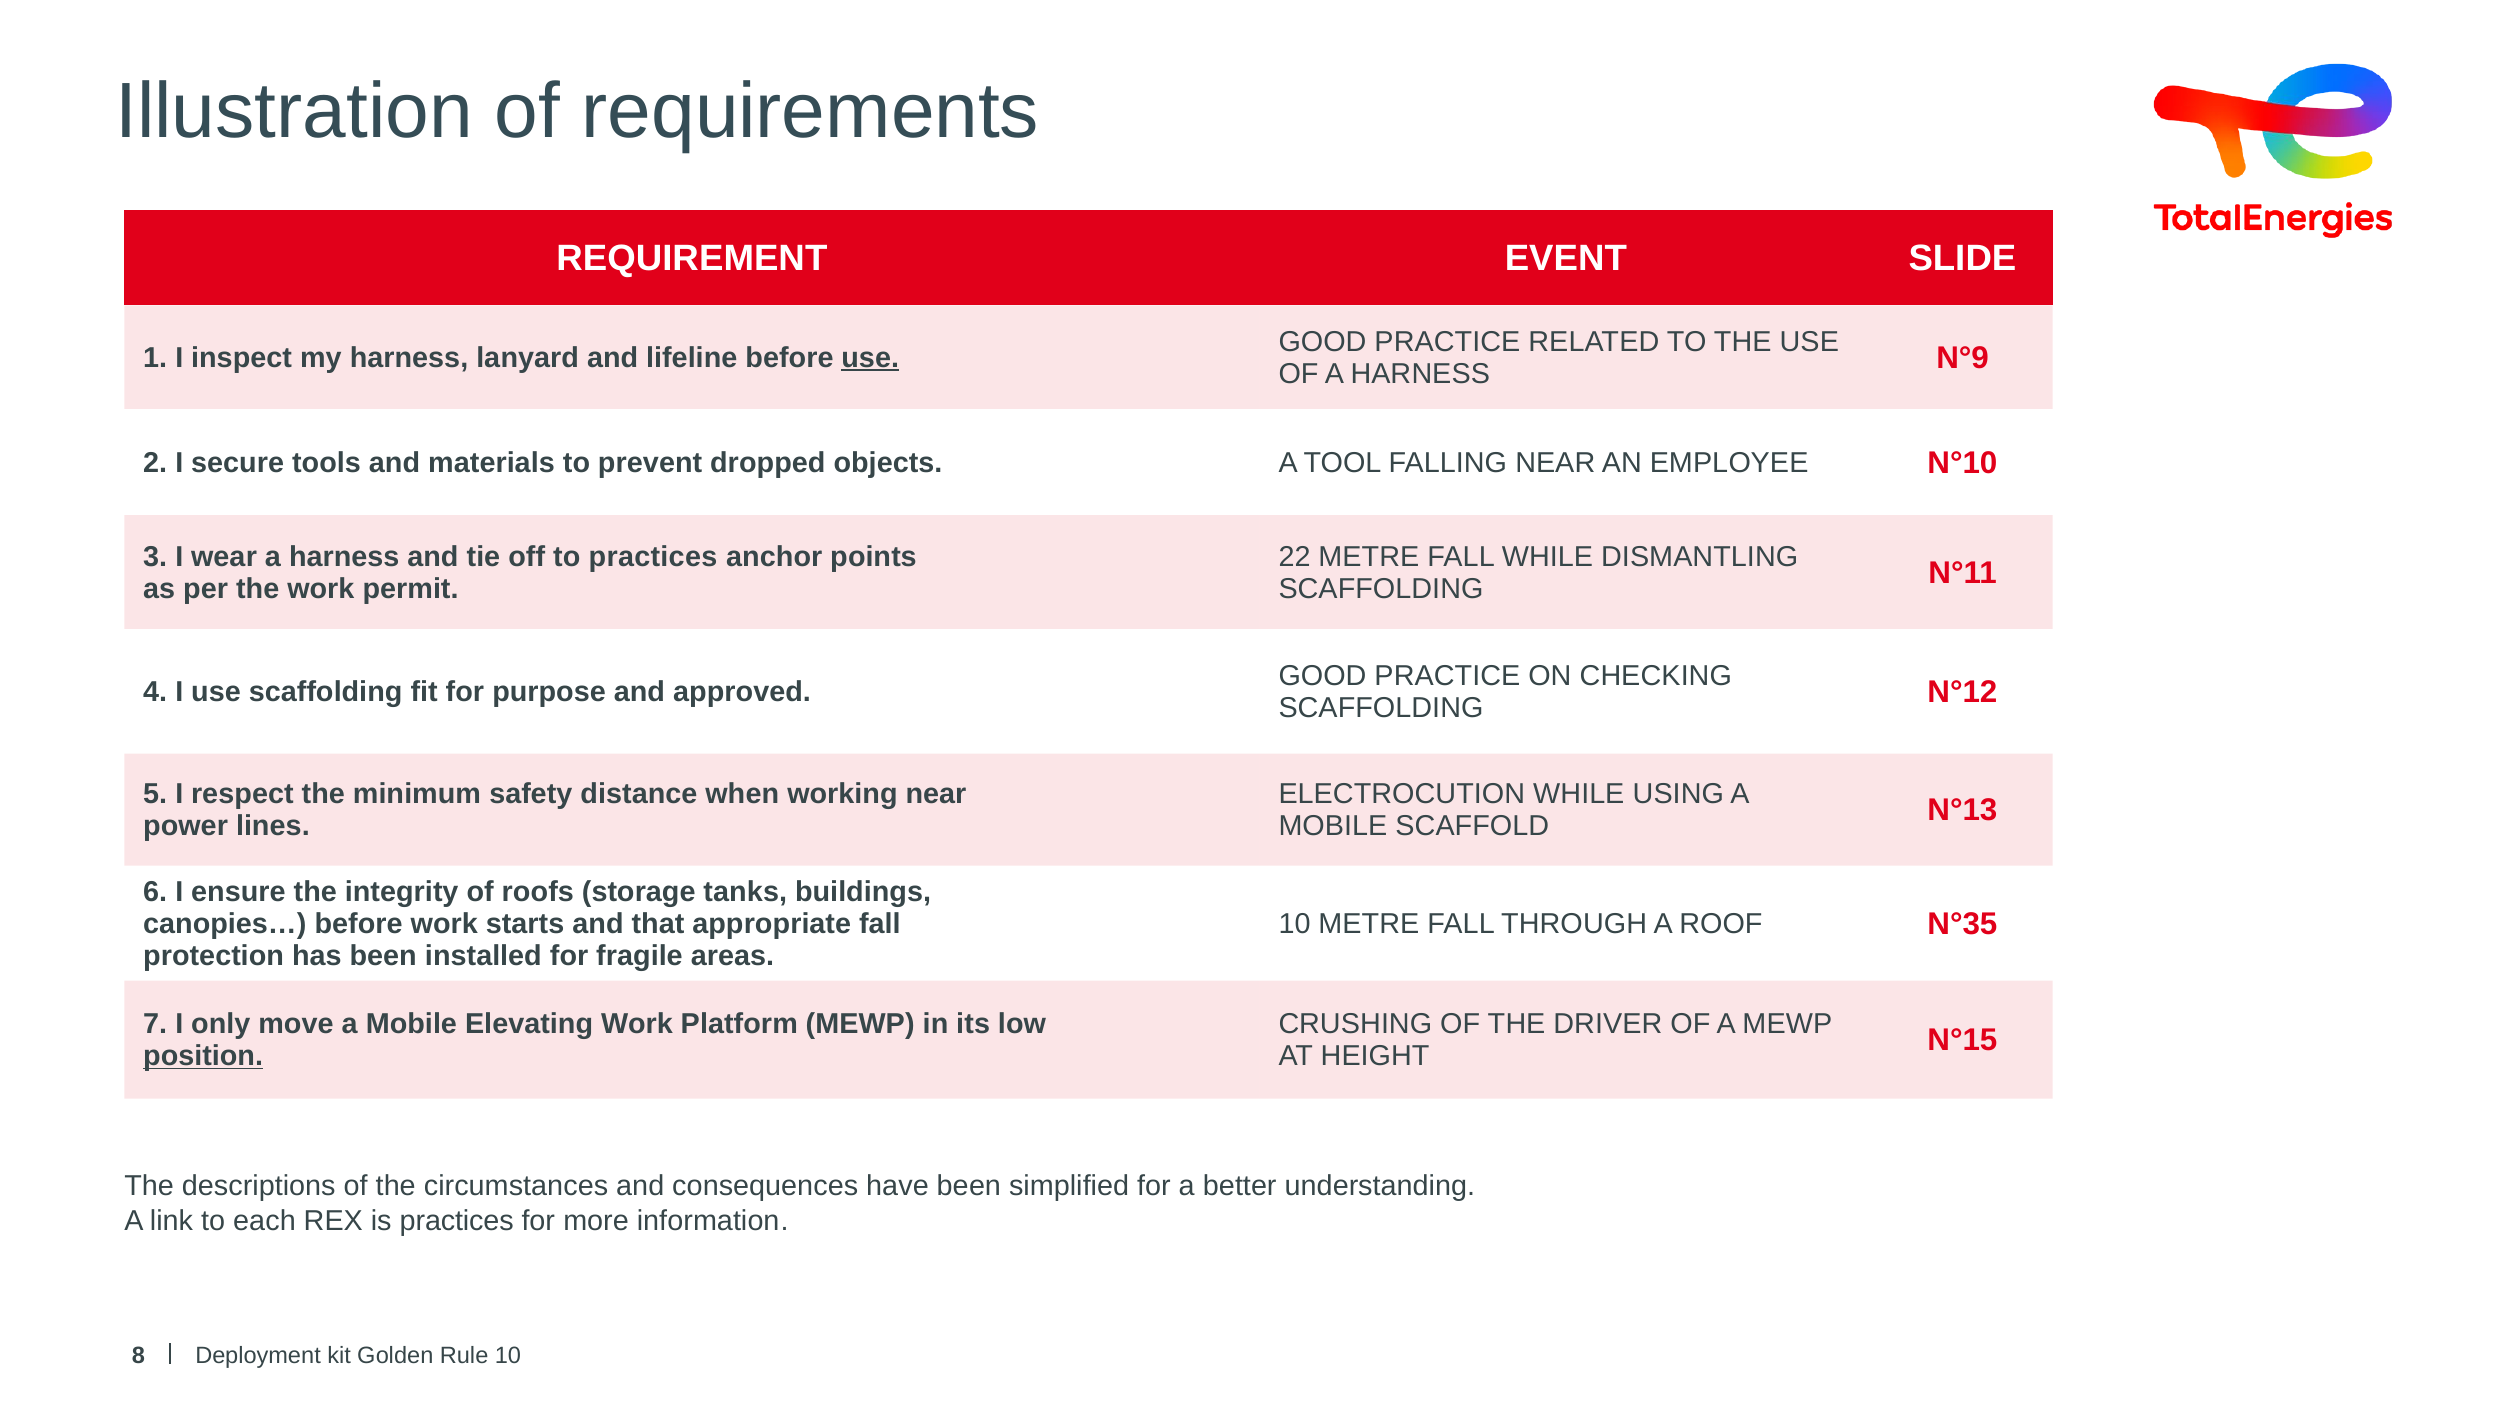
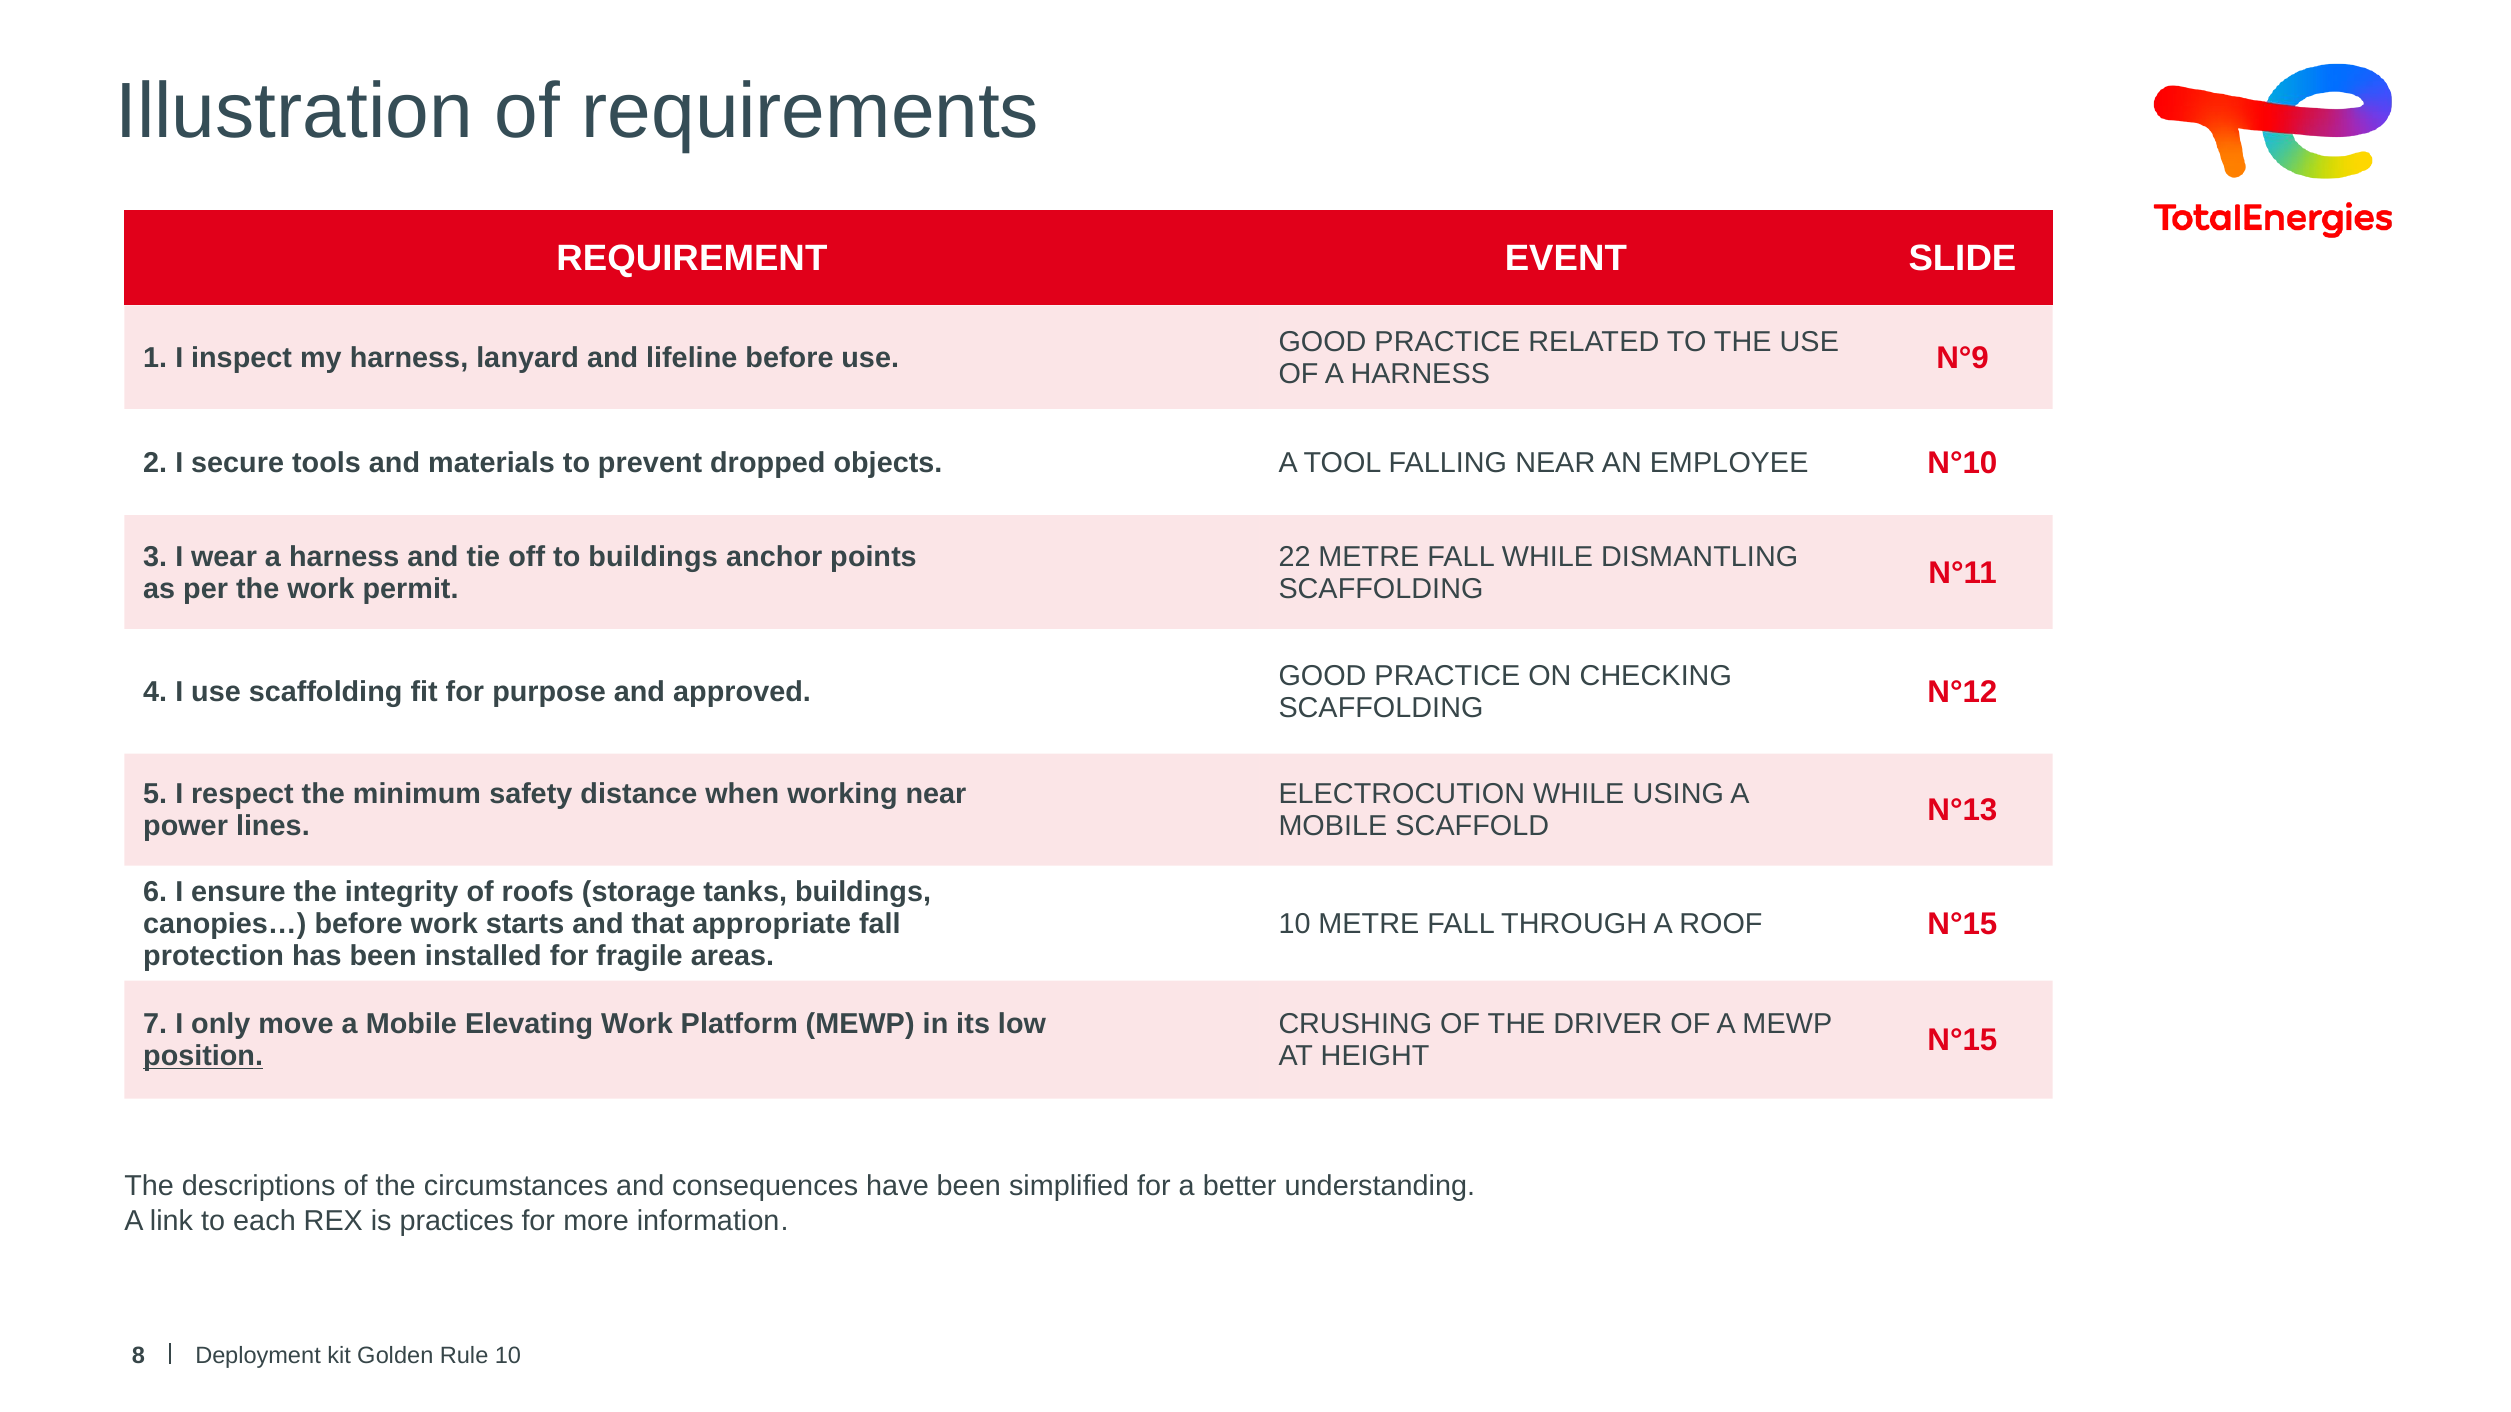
use underline: present -> none (870, 358)
to practices: practices -> buildings (653, 557)
ROOF N°35: N°35 -> N°15 (1962, 924)
